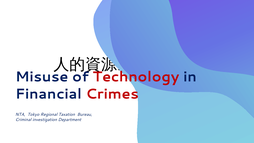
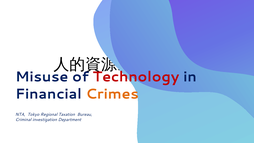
Crimes colour: red -> orange (112, 94)
